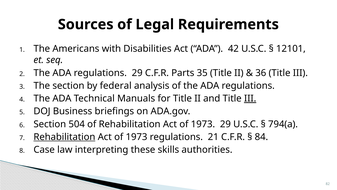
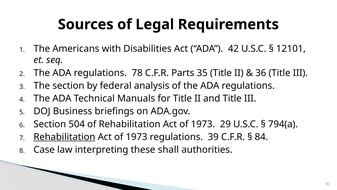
regulations 29: 29 -> 78 (137, 73)
III underline: present -> none (250, 98)
21: 21 -> 39 (213, 137)
skills: skills -> shall (168, 149)
